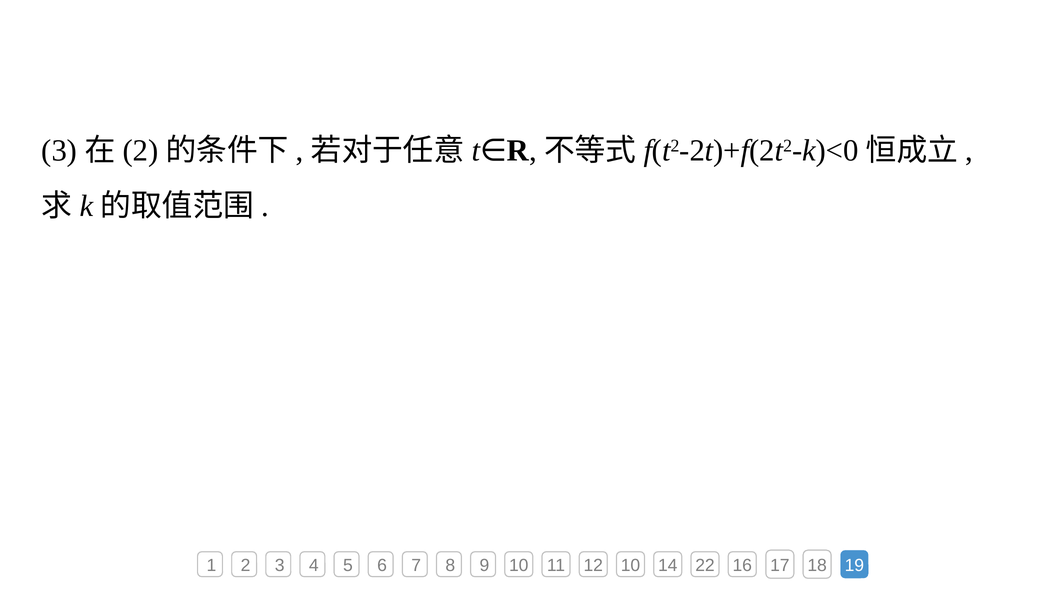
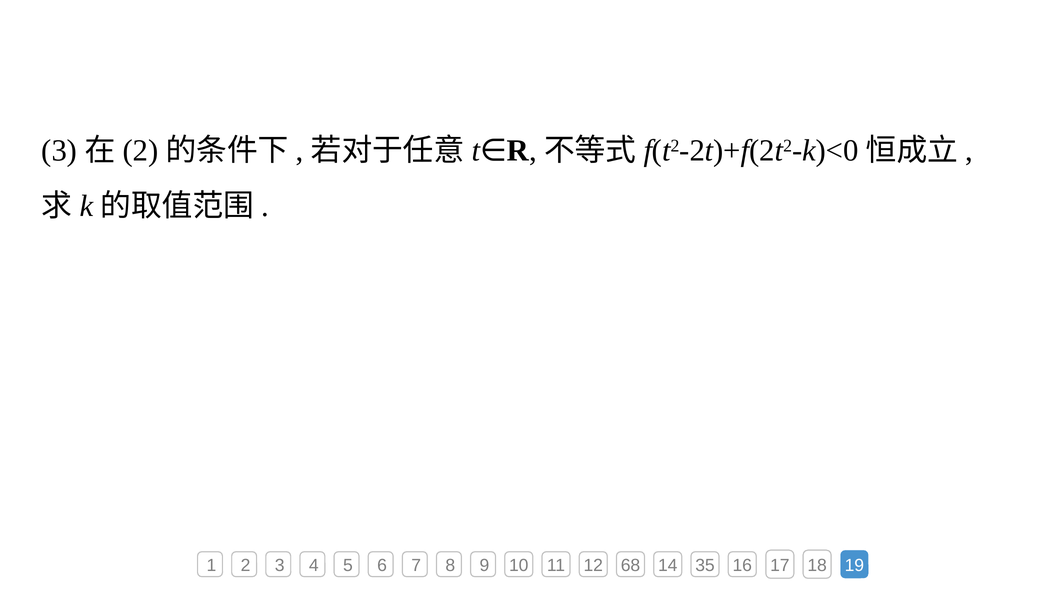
12 10: 10 -> 68 (631, 565)
22: 22 -> 35 (705, 565)
